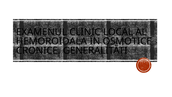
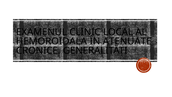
OSMOTICE: OSMOTICE -> ATENUATE (127, 41)
